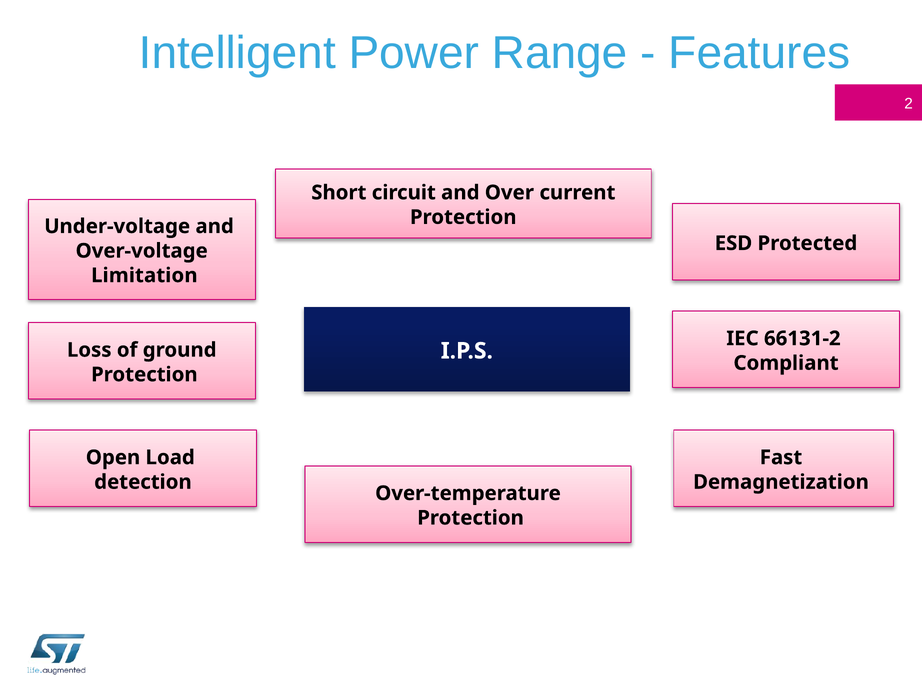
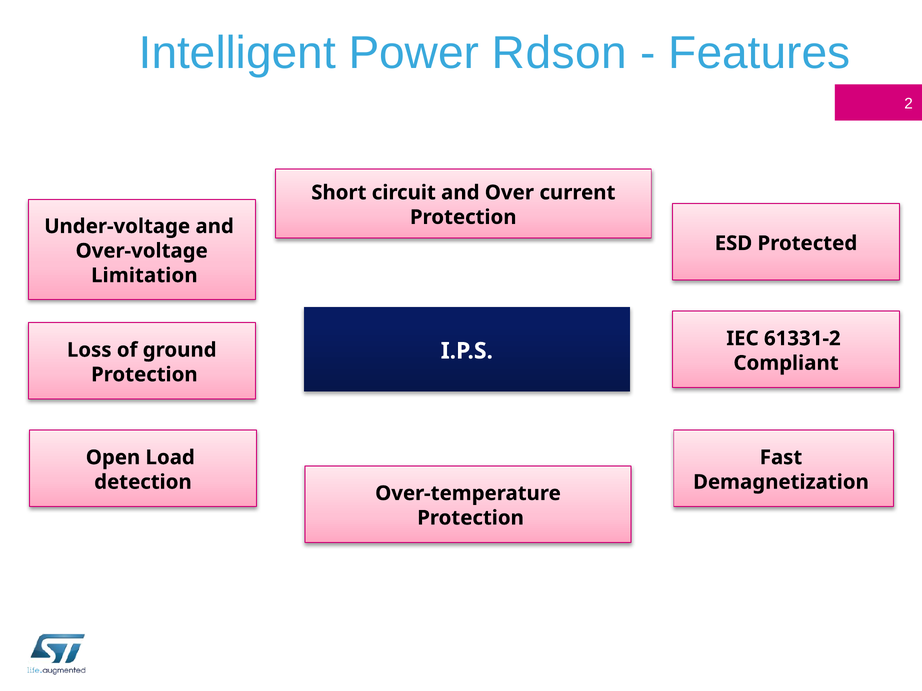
Range: Range -> Rdson (560, 53)
66131-2: 66131-2 -> 61331-2 (802, 339)
